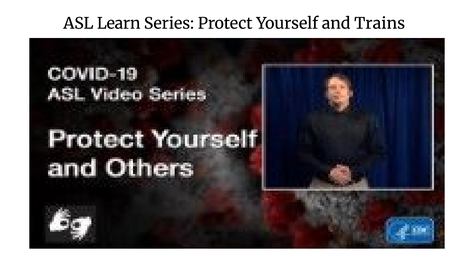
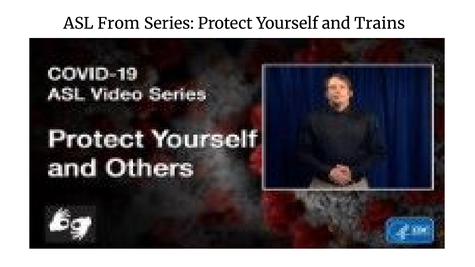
Learn: Learn -> From (119, 24)
